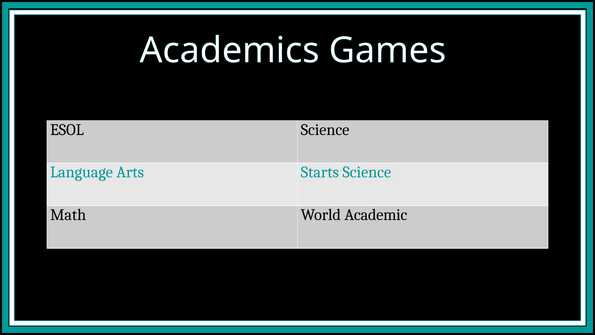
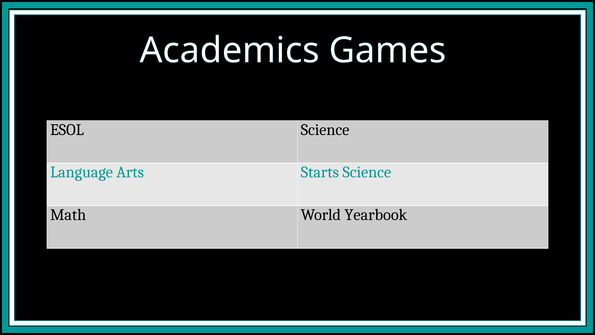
Academic: Academic -> Yearbook (376, 215)
